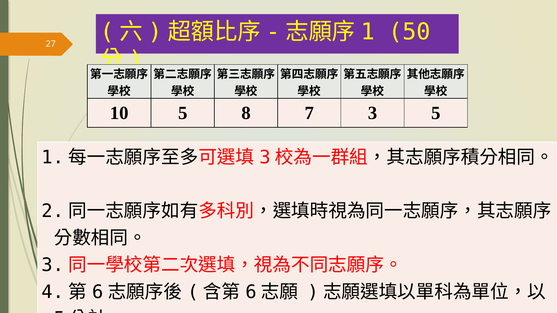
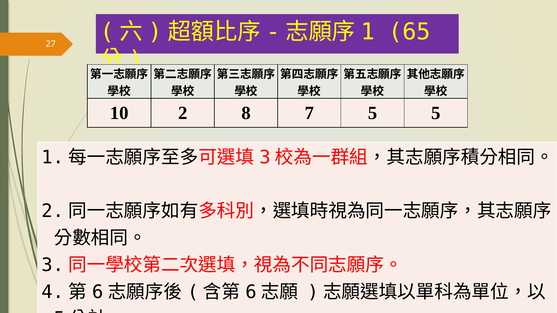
50: 50 -> 65 (409, 32)
10 5: 5 -> 2 (183, 113)
7 3: 3 -> 5 (373, 113)
